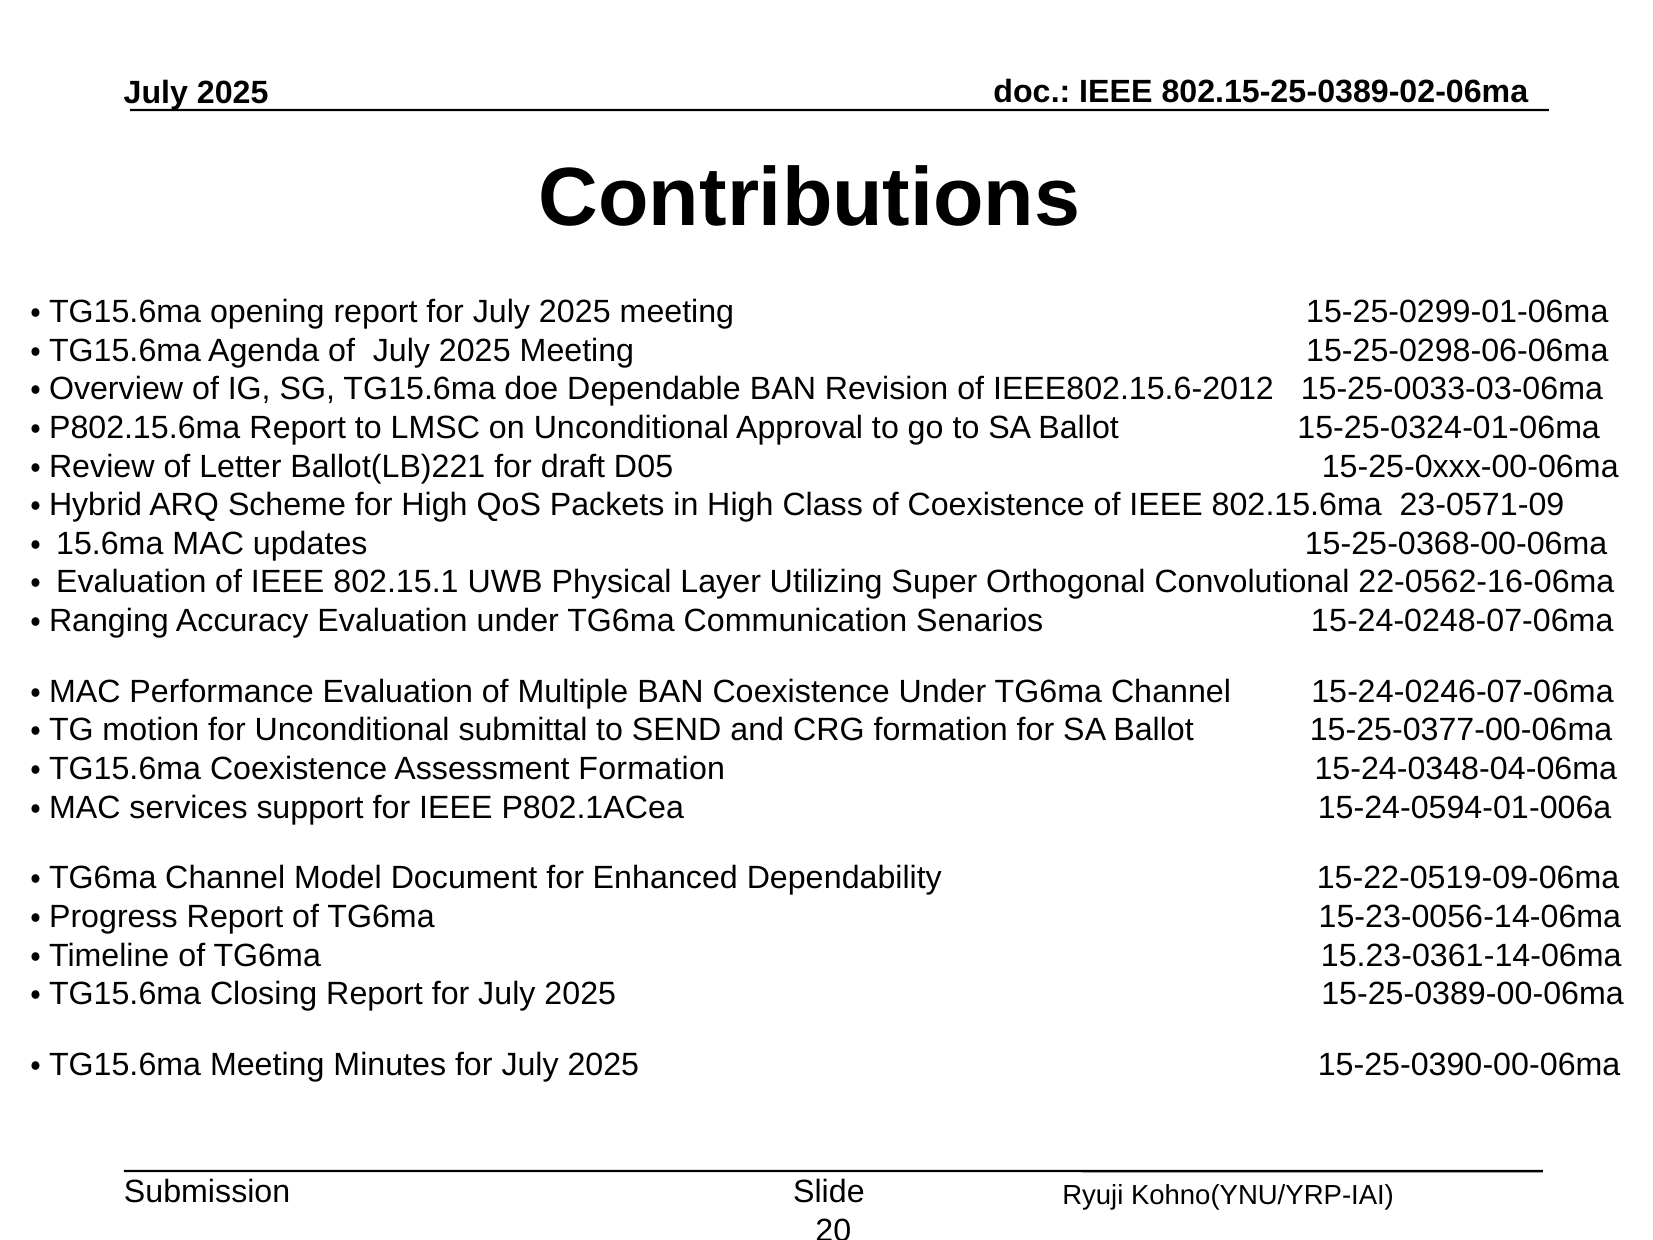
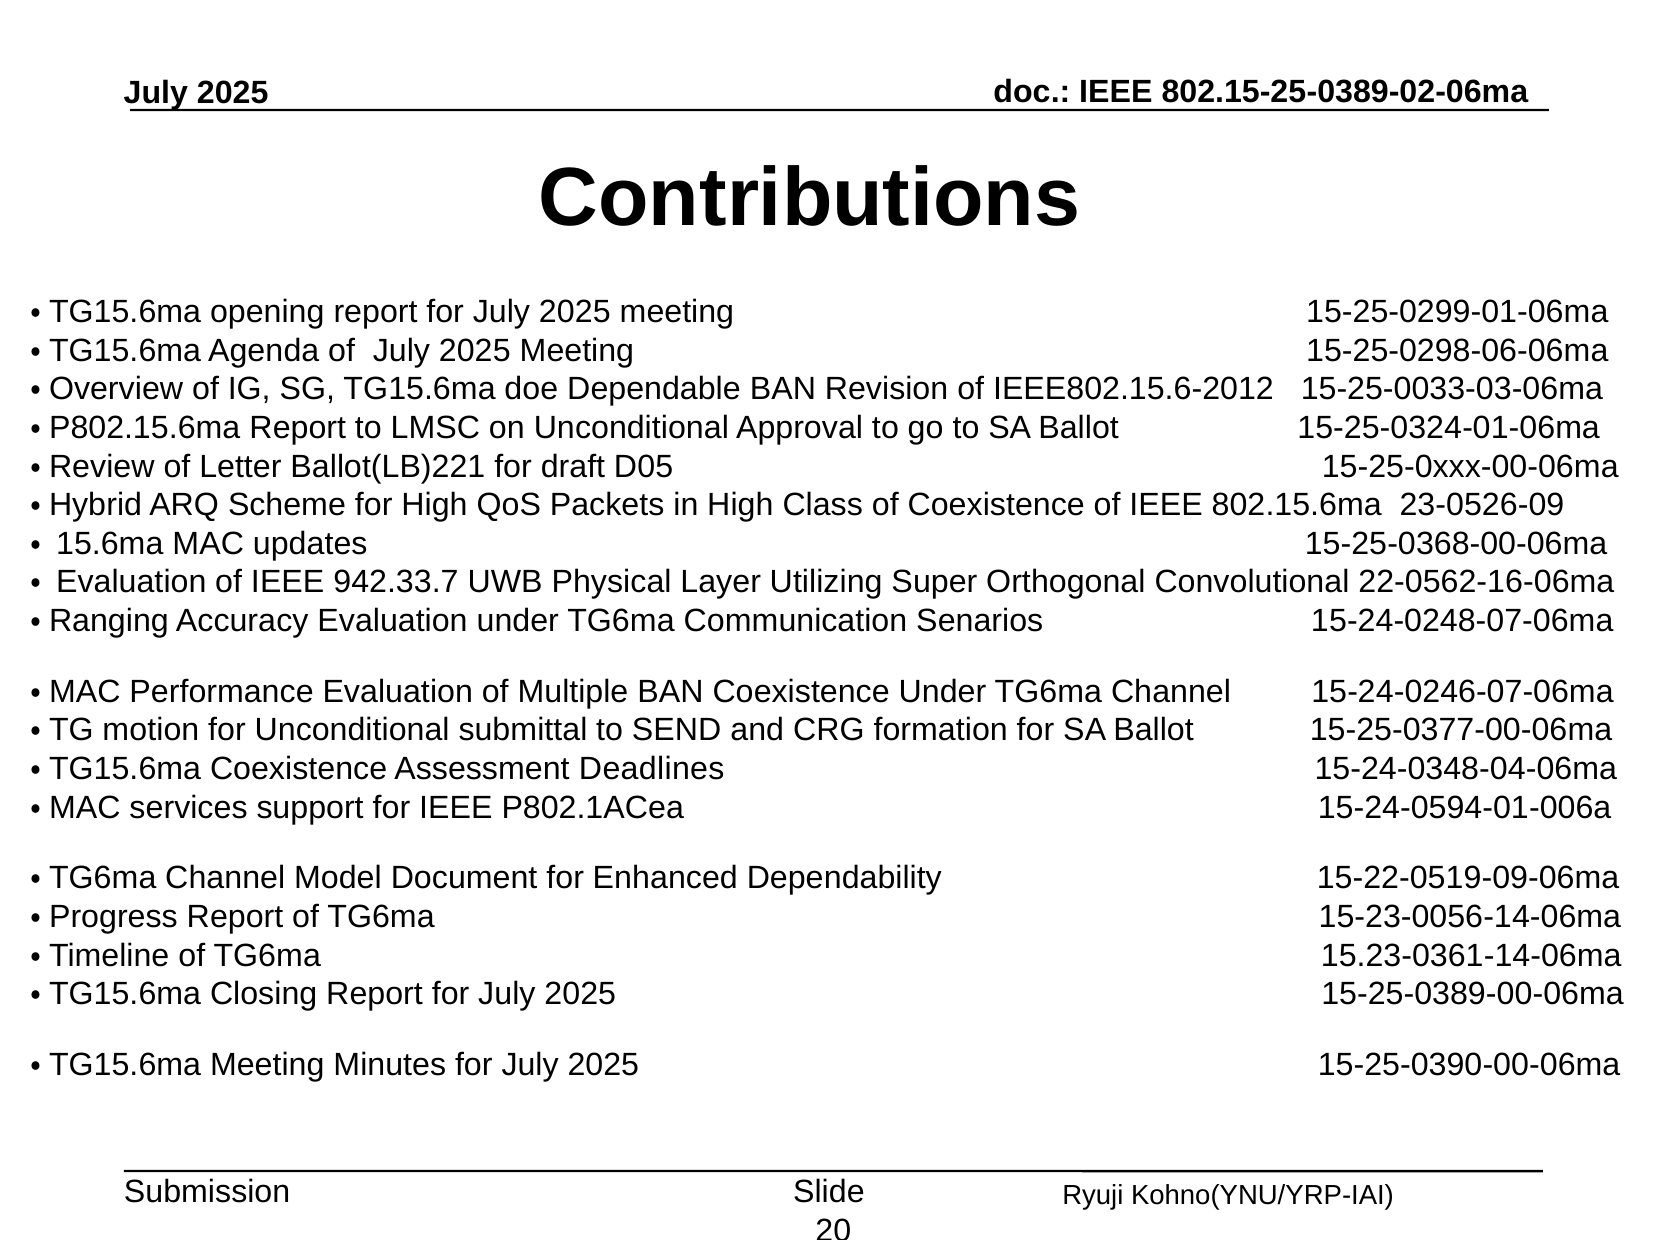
23-0571-09: 23-0571-09 -> 23-0526-09 (1482, 505)
802.15.1: 802.15.1 -> 942.33.7 (396, 582)
Assessment Formation: Formation -> Deadlines (652, 769)
